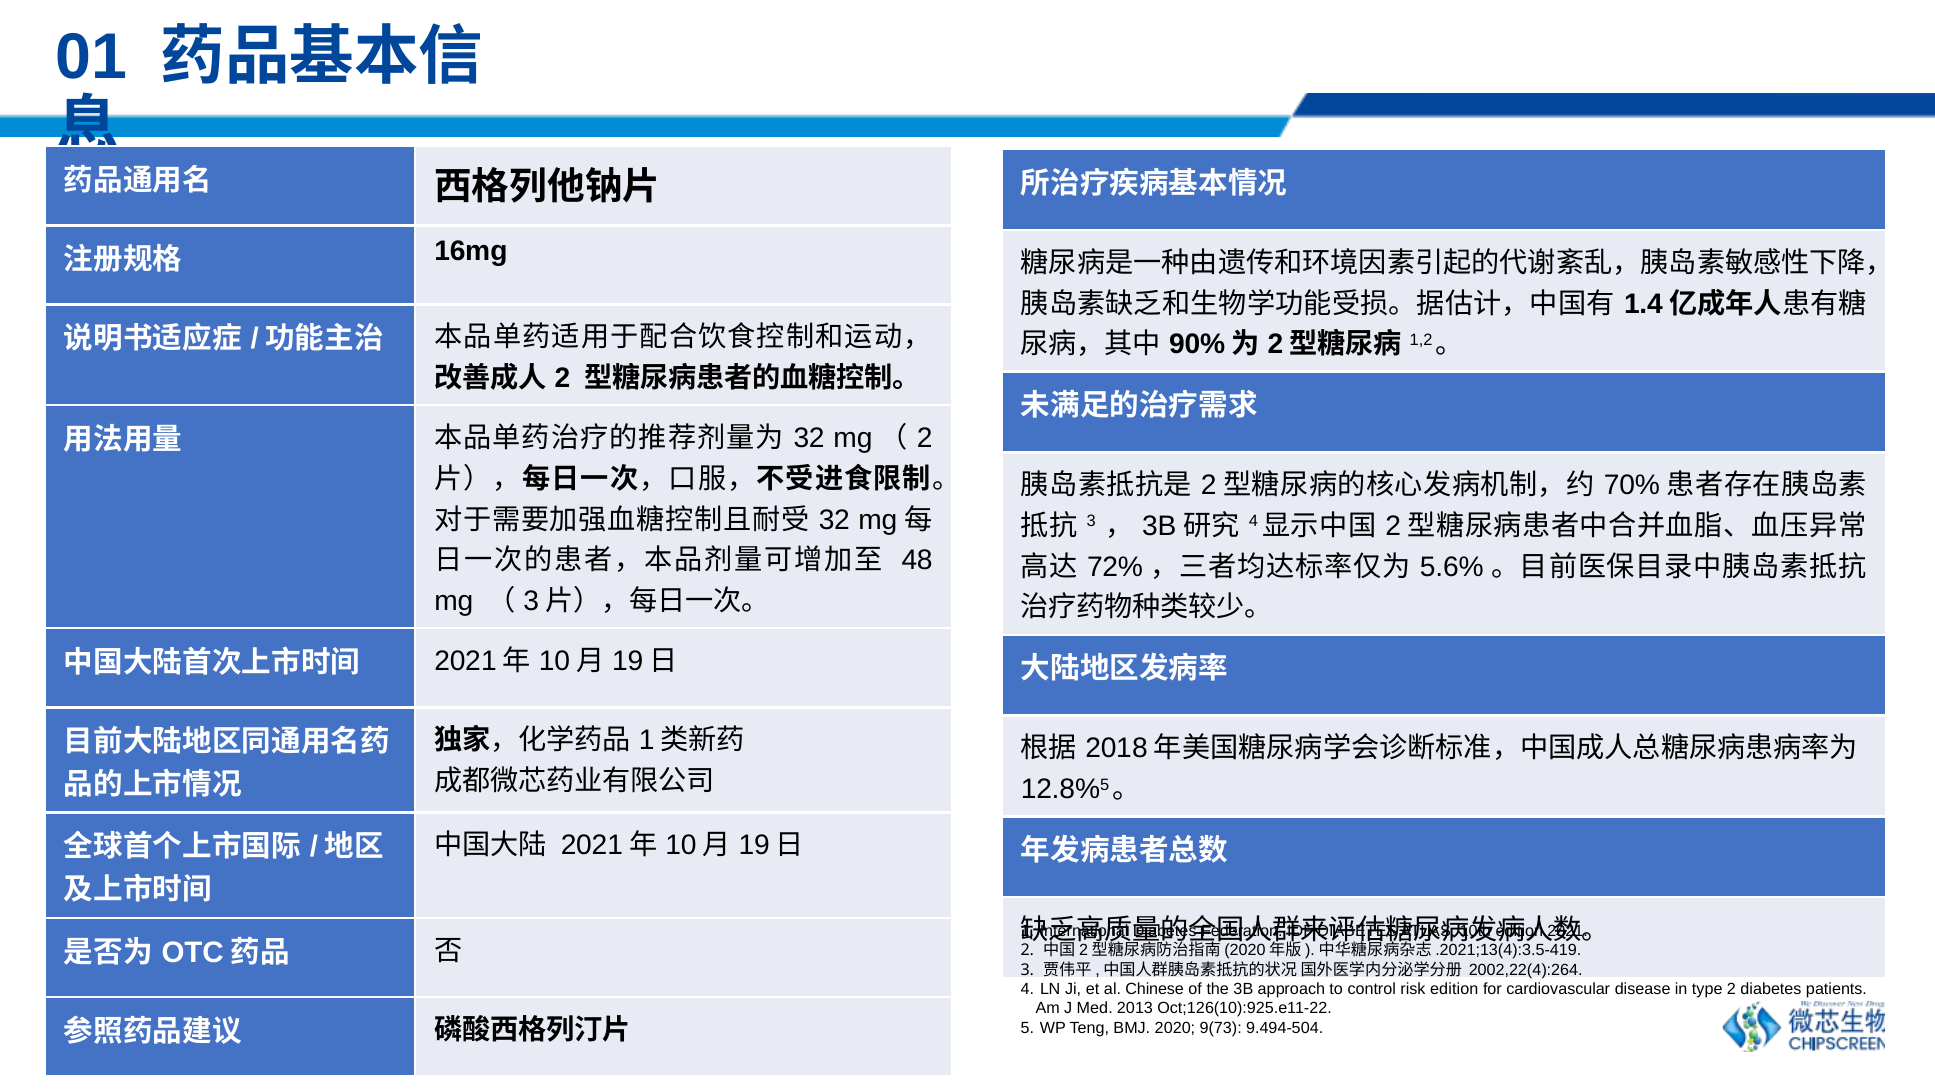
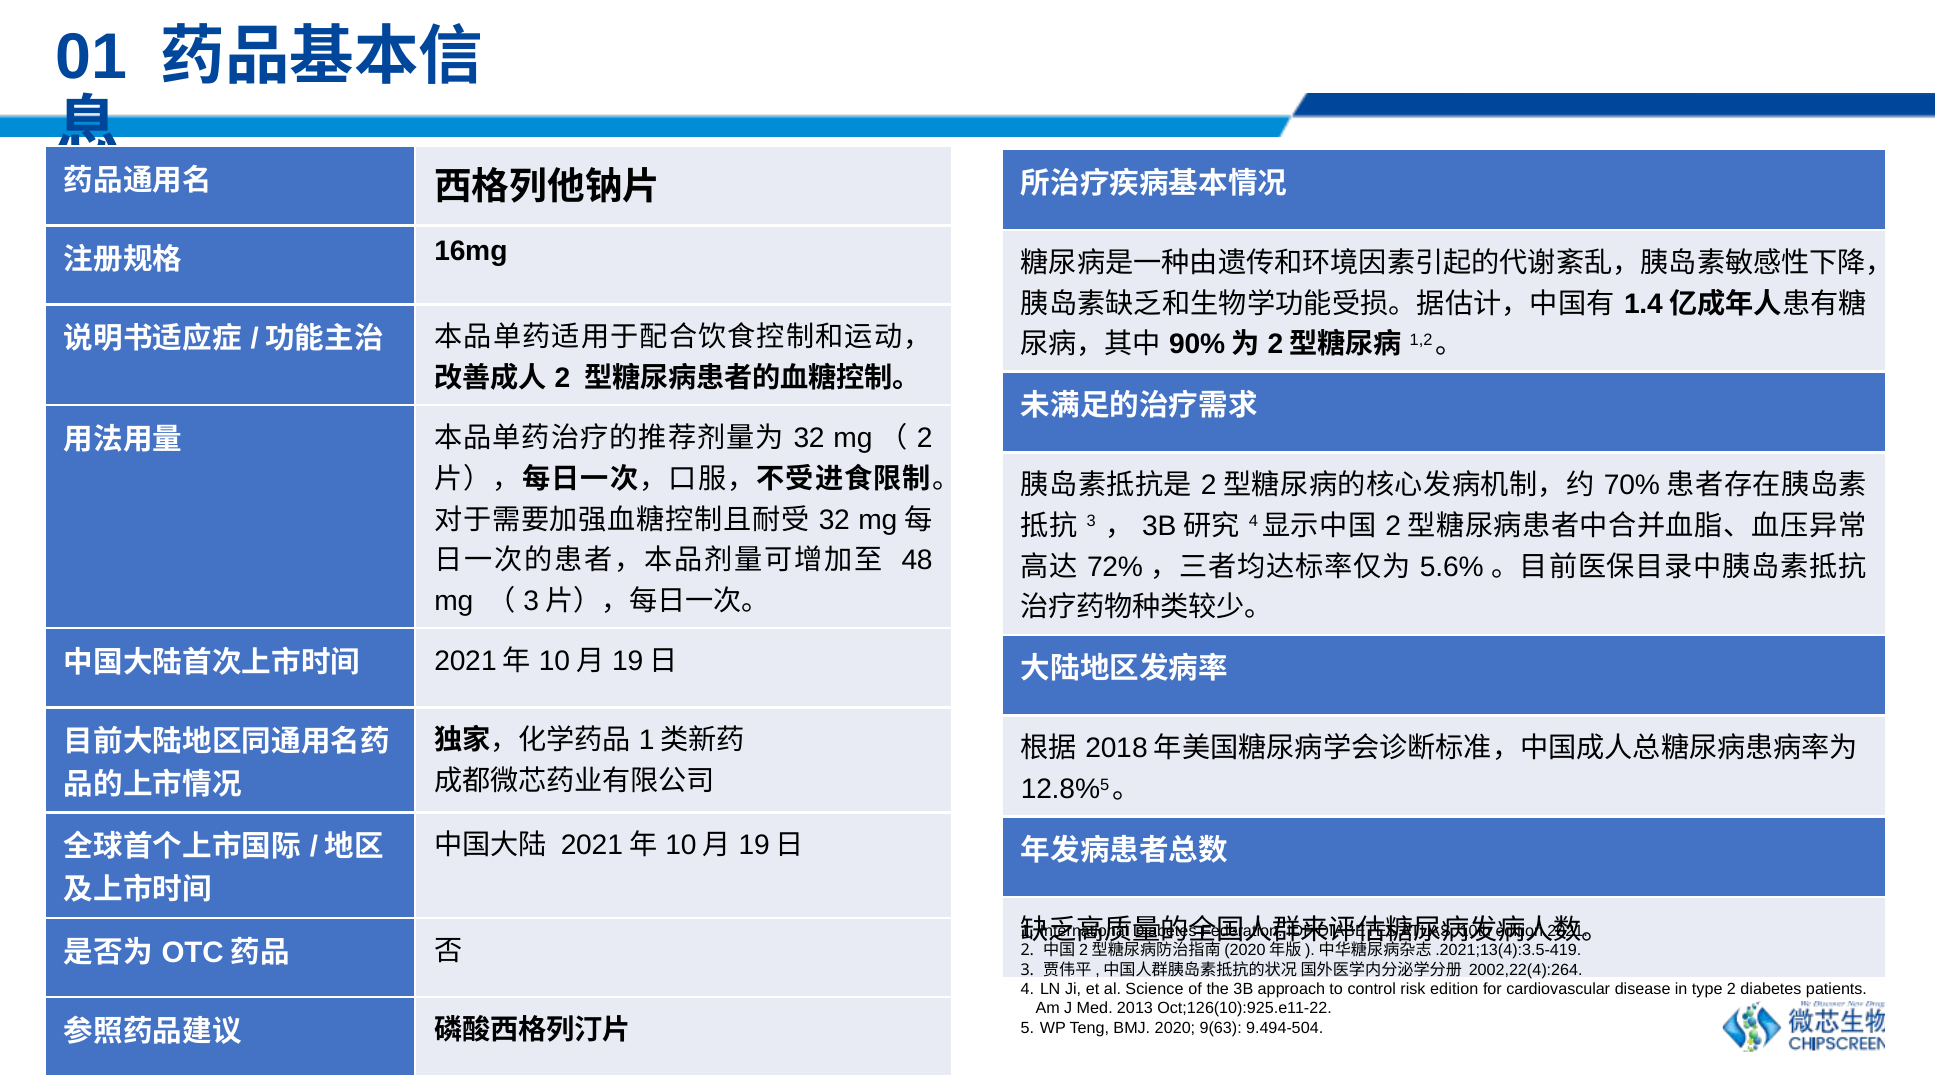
Chinese: Chinese -> Science (1154, 989)
9(73: 9(73 -> 9(63 (1221, 1027)
